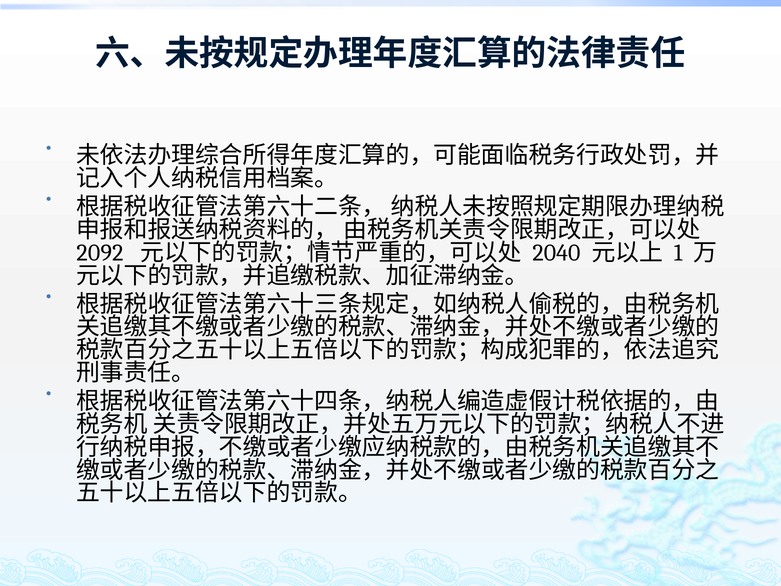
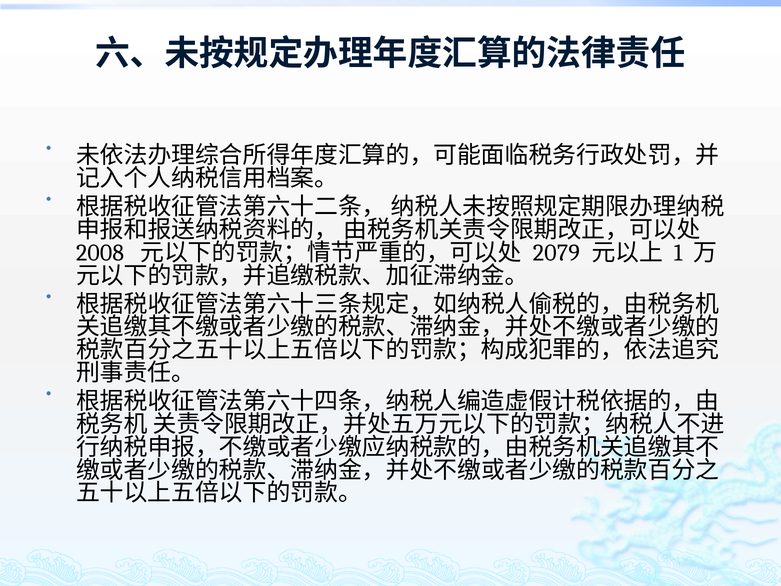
2092: 2092 -> 2008 (100, 253)
2040: 2040 -> 2079 (556, 253)
